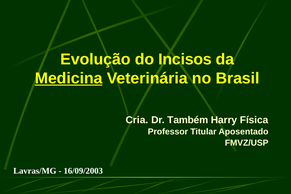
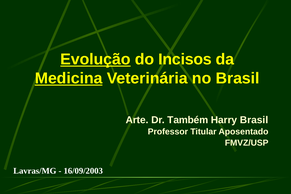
Evolução underline: none -> present (95, 59)
Cria: Cria -> Arte (137, 120)
Harry Física: Física -> Brasil (254, 120)
